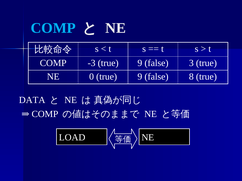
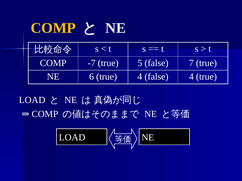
COMP colour: light blue -> yellow (53, 28)
-3: -3 -> -7 (92, 63)
9: 9 -> 5 (140, 63)
3: 3 -> 7 (191, 63)
0: 0 -> 6 (92, 77)
9: 9 -> 4 (140, 77)
false 8: 8 -> 4 (191, 77)
DATA: DATA -> LOAD (32, 100)
